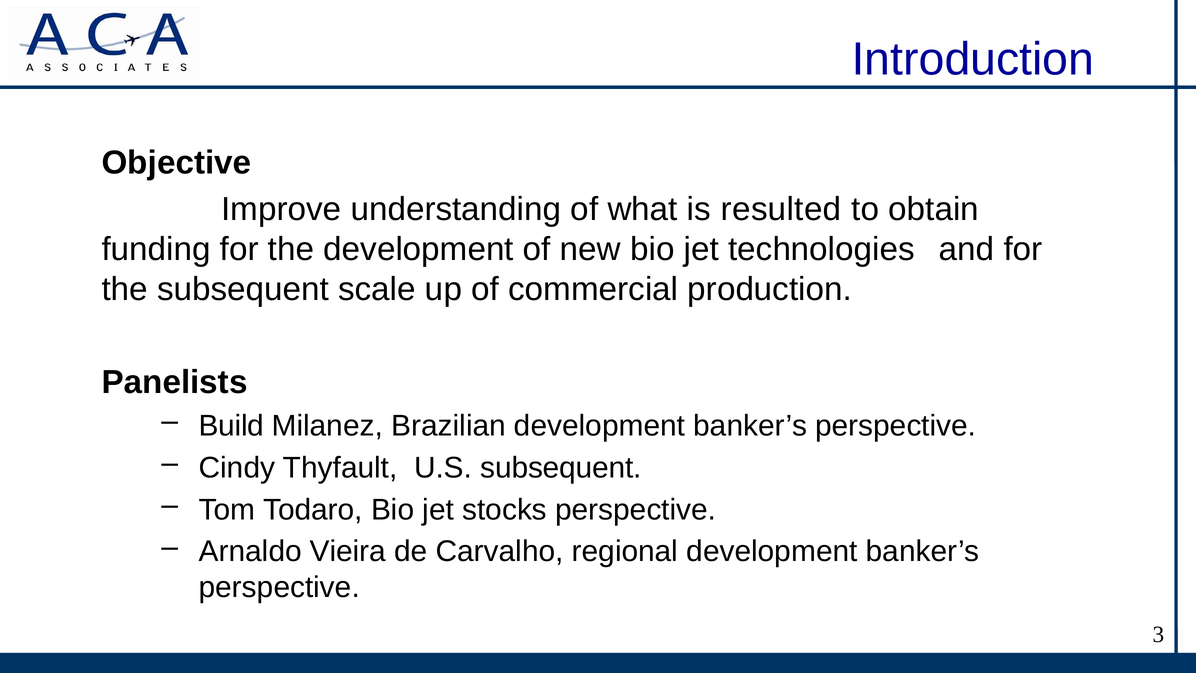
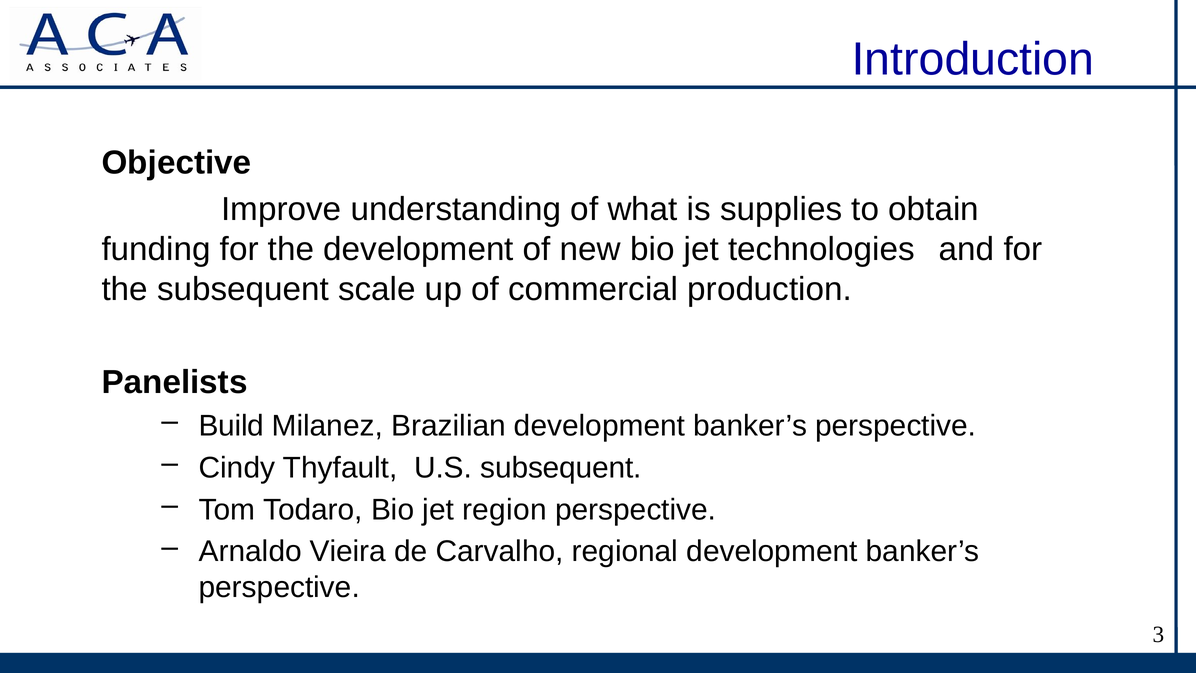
resulted: resulted -> supplies (781, 209)
stocks: stocks -> region (504, 509)
